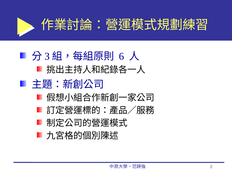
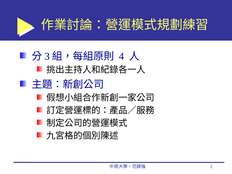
6: 6 -> 4 (121, 56)
